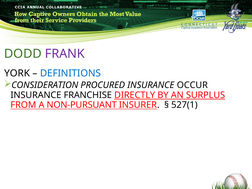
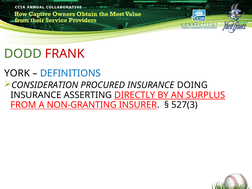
FRANK colour: purple -> red (65, 54)
OCCUR: OCCUR -> DOING (192, 85)
FRANCHISE: FRANCHISE -> ASSERTING (88, 95)
NON-PURSUANT: NON-PURSUANT -> NON-GRANTING (82, 105)
527(1: 527(1 -> 527(3 (184, 105)
